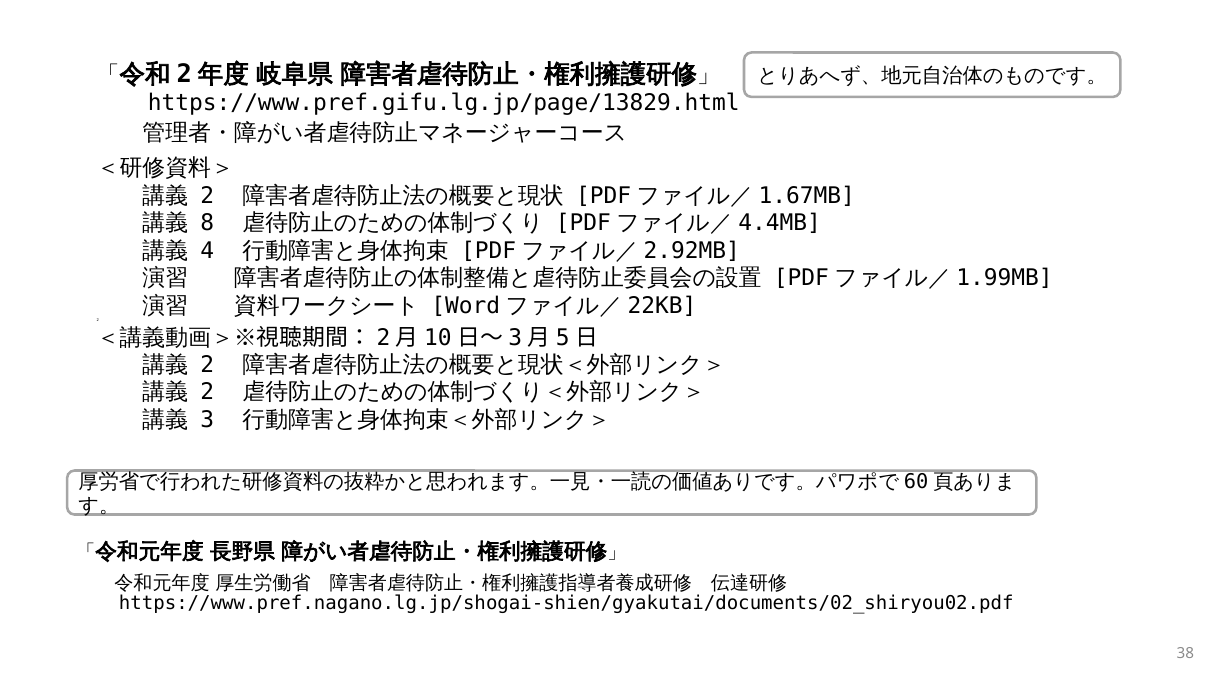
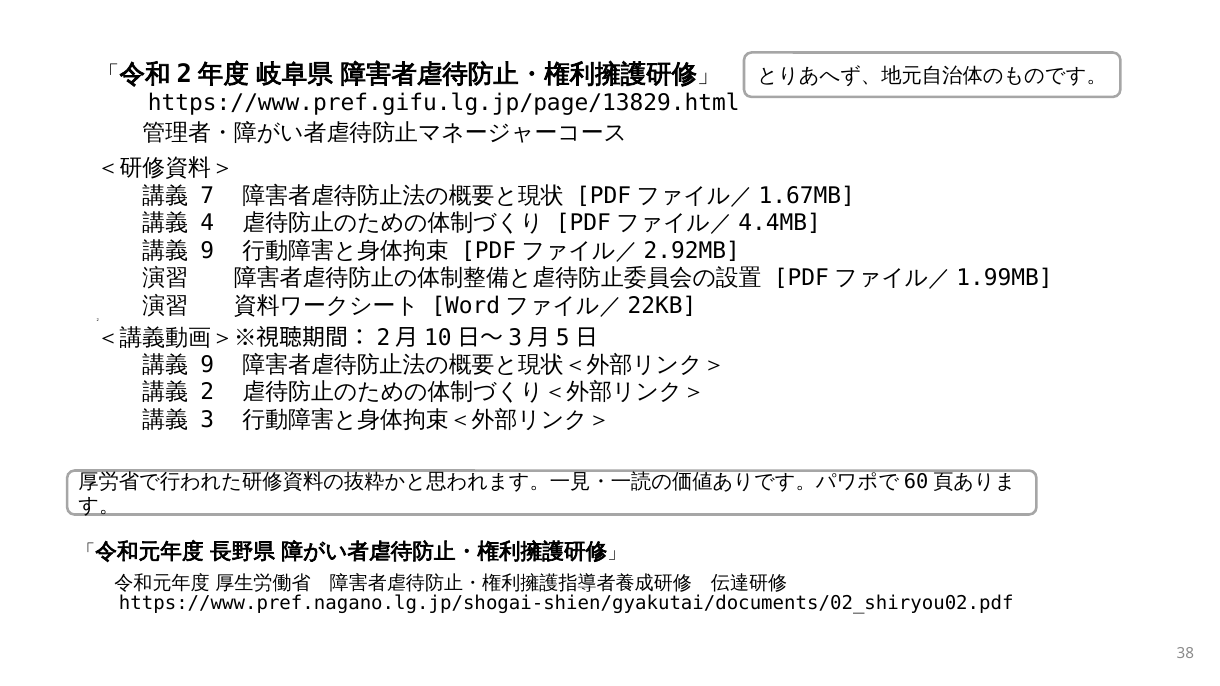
2: 2 -> 7 (207, 196)
8: 8 -> 4 (207, 223)
4: 4 -> 9 (207, 251)
2: 2 -> 9 (207, 365)
